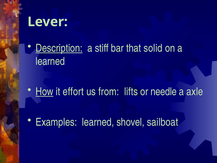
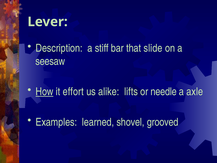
Description underline: present -> none (59, 48)
solid: solid -> slide (153, 48)
learned: learned -> seesaw (50, 61)
from: from -> alike (109, 92)
sailboat: sailboat -> grooved (163, 122)
